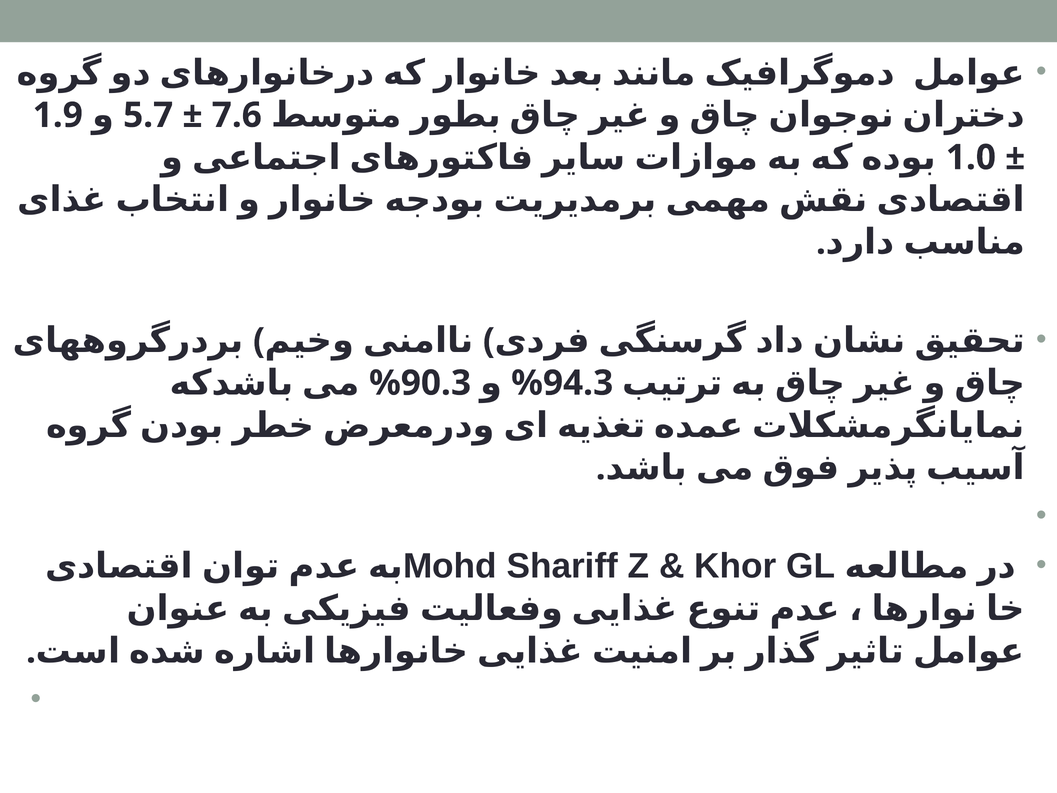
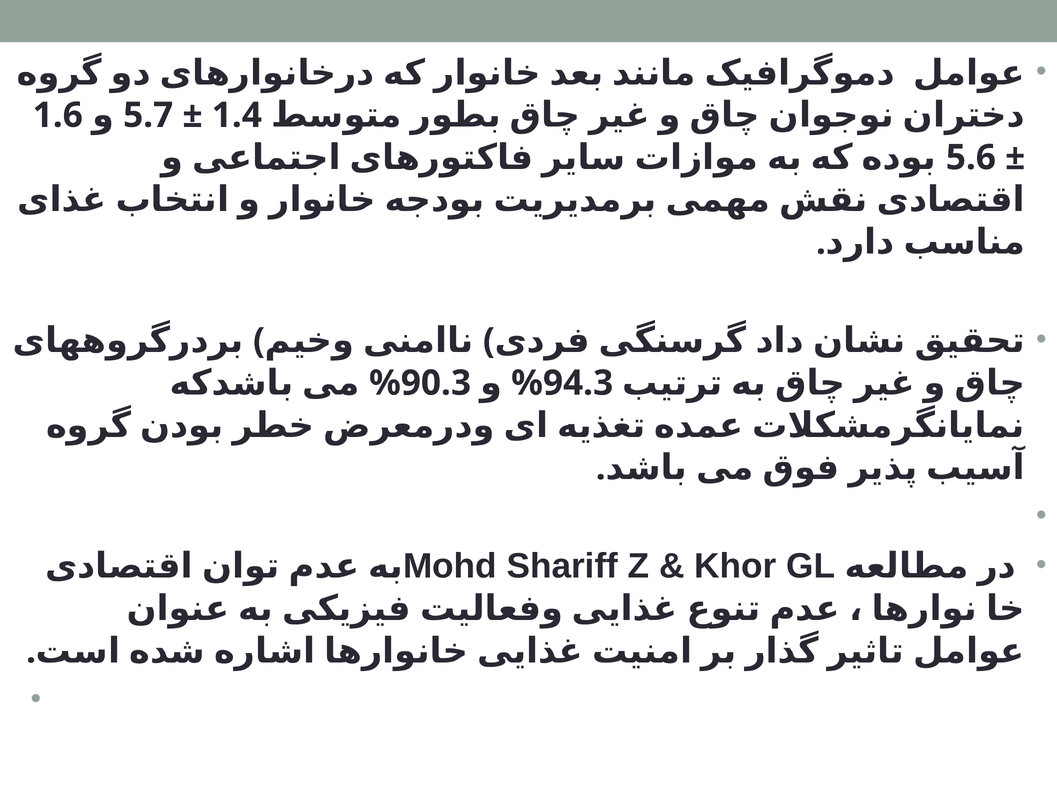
1.9: 1.9 -> 1.6 (58, 115)
7.6: 7.6 -> 1.4 (237, 115)
1.0: 1.0 -> 5.6 (971, 157)
